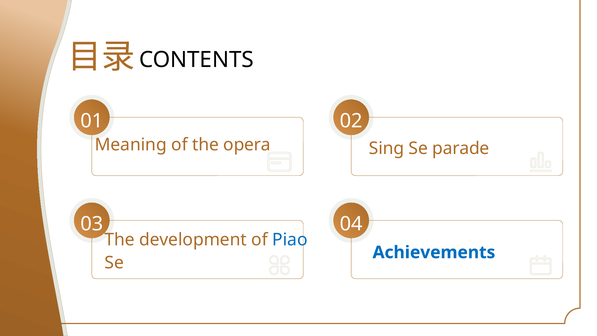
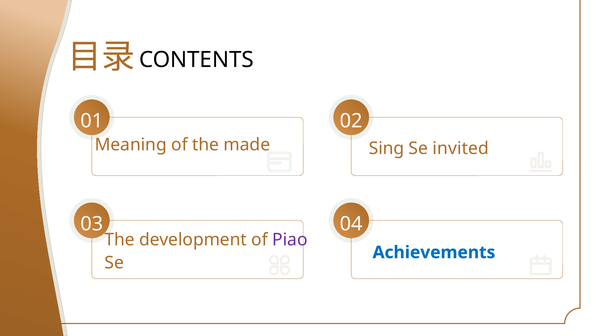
opera: opera -> made (247, 145)
parade: parade -> invited (461, 148)
Piao colour: blue -> purple (290, 240)
